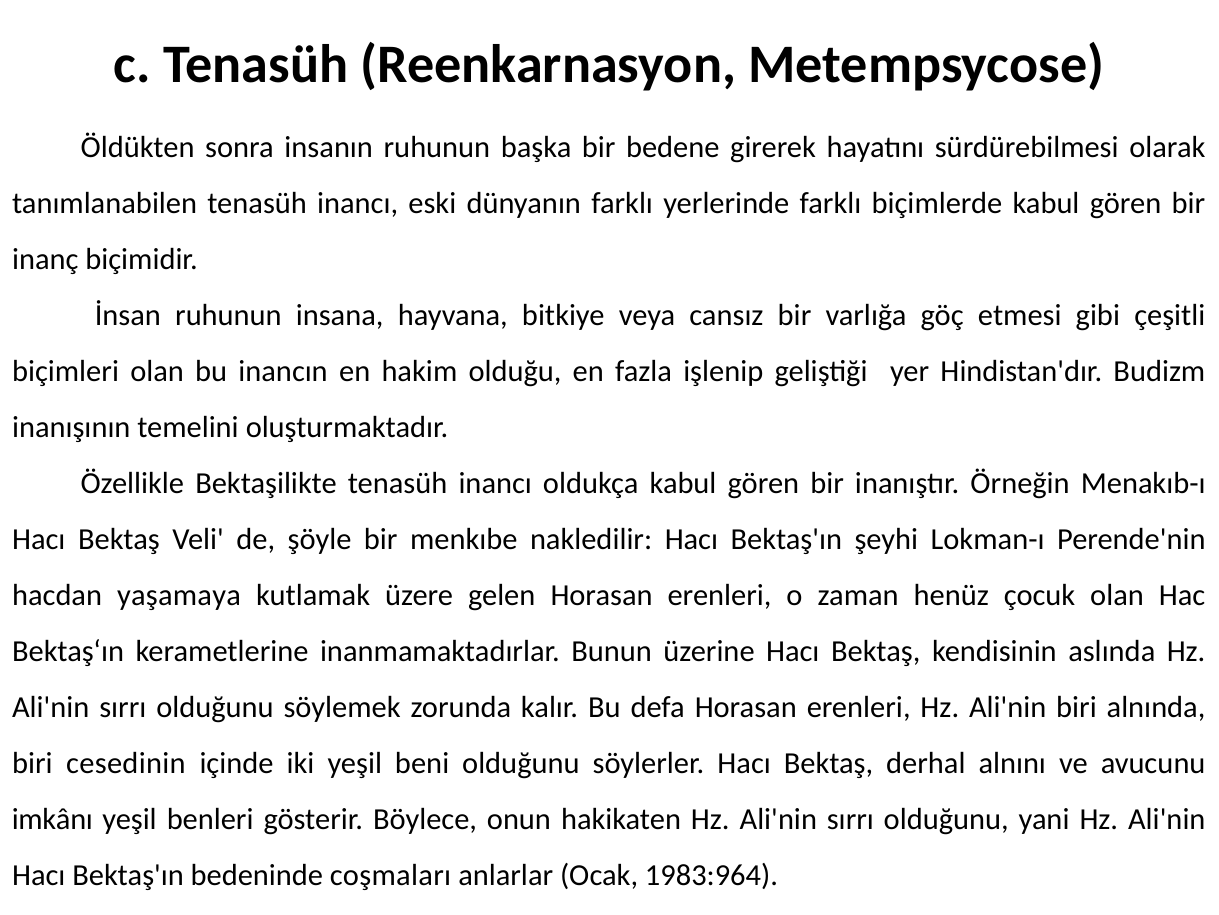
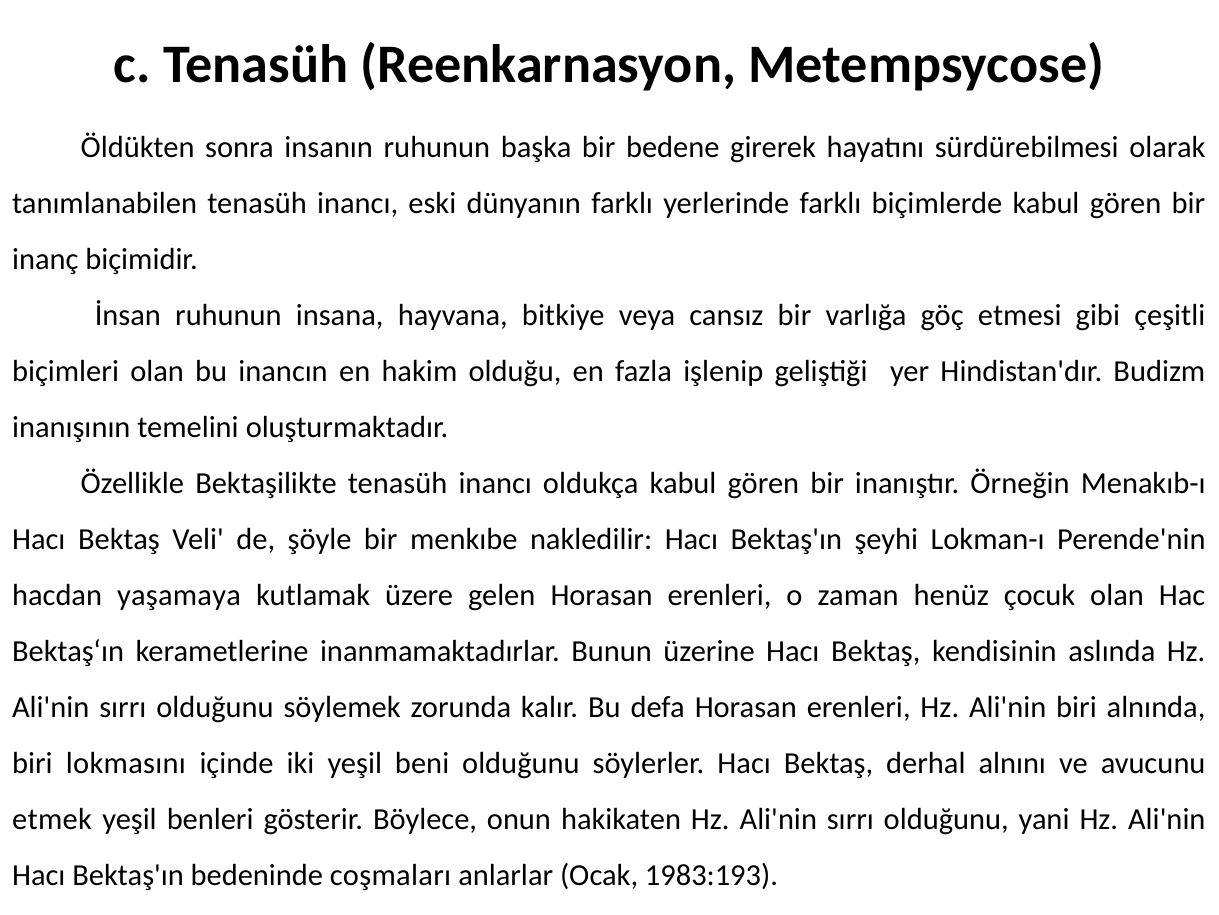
cesedinin: cesedinin -> lokmasını (126, 763)
imkânı: imkânı -> etmek (52, 819)
1983:964: 1983:964 -> 1983:193 (711, 875)
